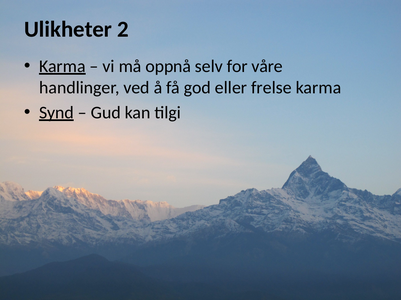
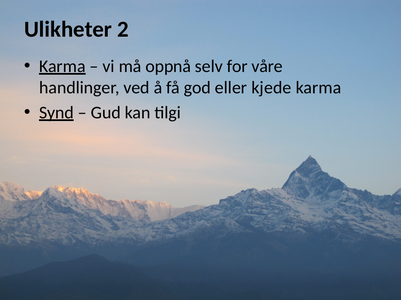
frelse: frelse -> kjede (271, 88)
